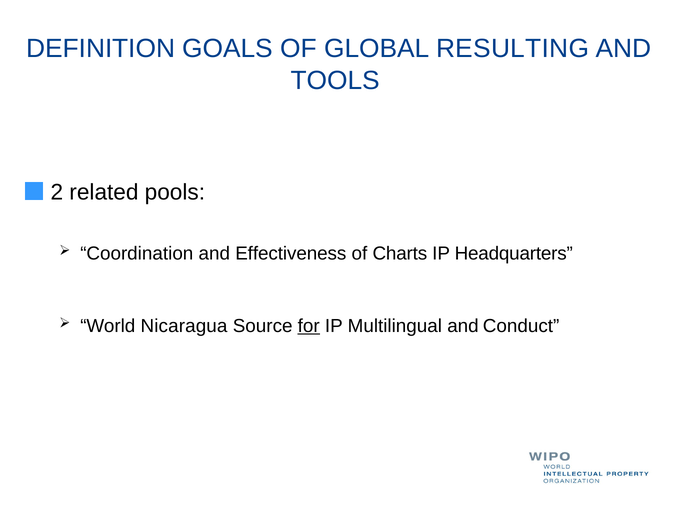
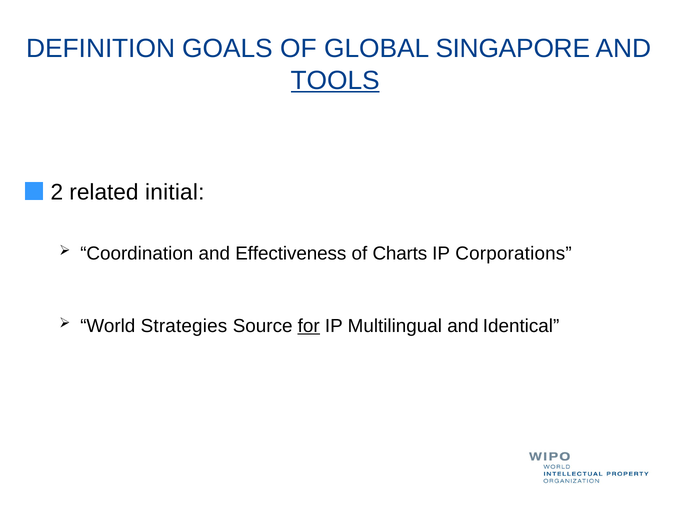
RESULTING: RESULTING -> SINGAPORE (513, 49)
TOOLS underline: none -> present (335, 80)
pools: pools -> initial (175, 193)
Headquarters: Headquarters -> Corporations (514, 254)
Nicaragua: Nicaragua -> Strategies (184, 326)
Conduct: Conduct -> Identical (521, 326)
